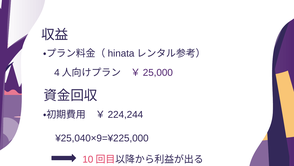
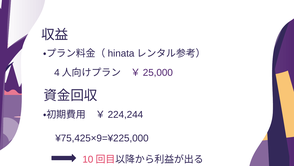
¥25,040×9=¥225,000: ¥25,040×9=¥225,000 -> ¥75,425×9=¥225,000 (102, 138)
